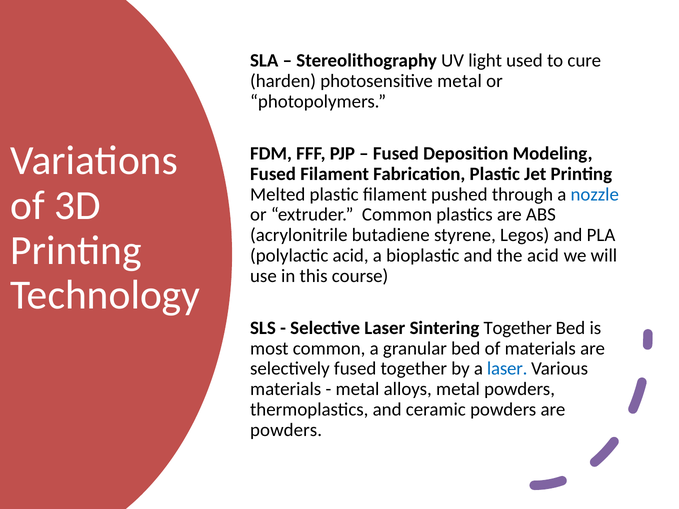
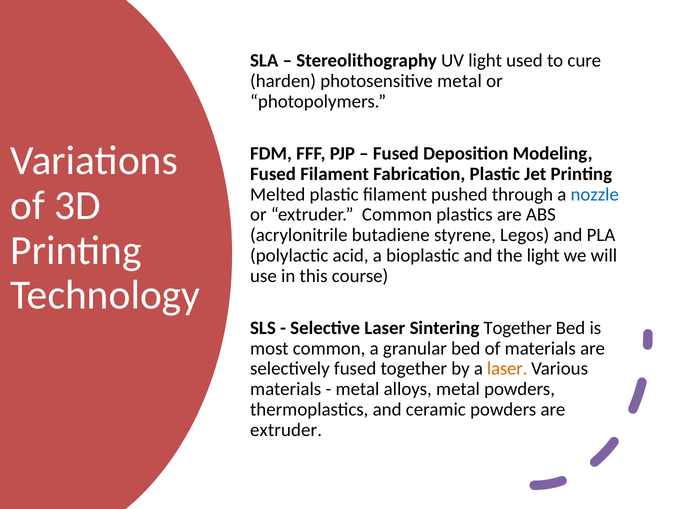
the acid: acid -> light (543, 256)
laser colour: blue -> orange (507, 369)
powders: powders -> extruder (286, 430)
